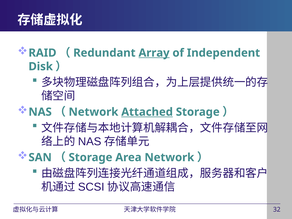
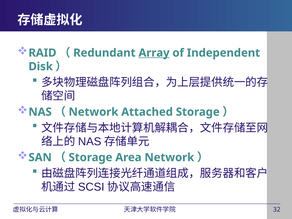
Attached underline: present -> none (147, 112)
